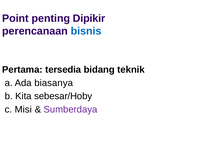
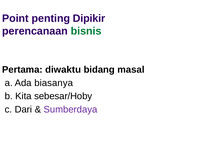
bisnis colour: blue -> green (86, 31)
tersedia: tersedia -> diwaktu (63, 70)
teknik: teknik -> masal (131, 70)
Misi: Misi -> Dari (23, 109)
